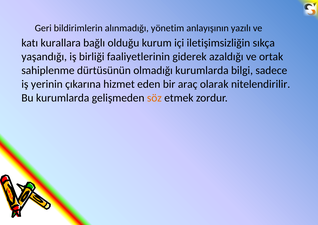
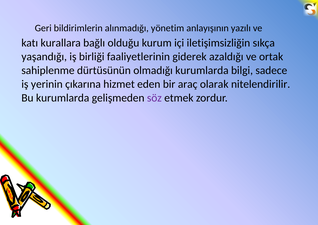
söz colour: orange -> purple (154, 98)
